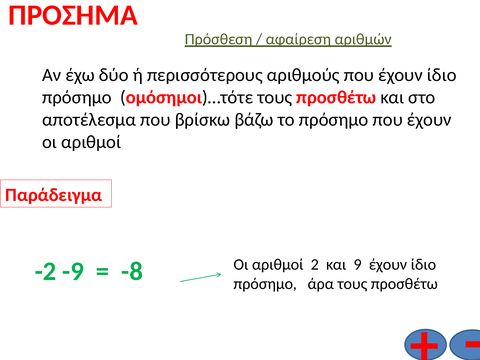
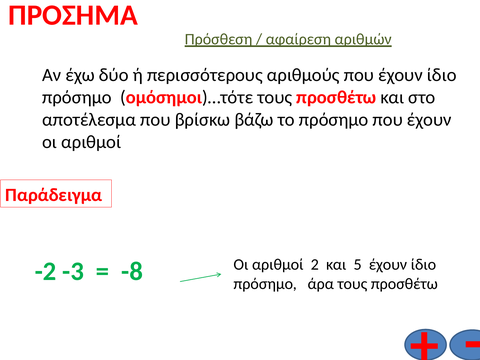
-9: -9 -> -3 (73, 271)
9: 9 -> 5 (358, 265)
